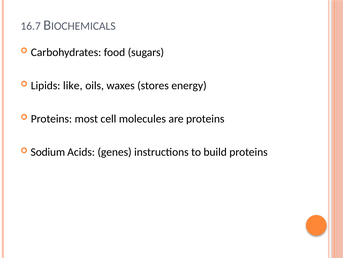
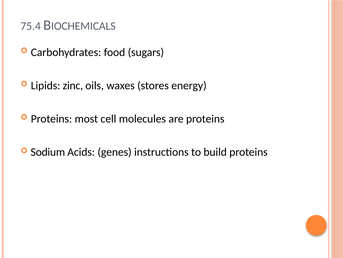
16.7: 16.7 -> 75.4 (31, 26)
like: like -> zinc (73, 85)
